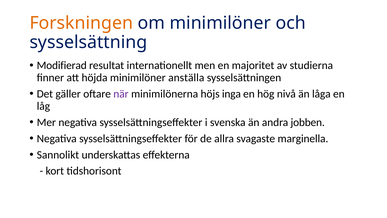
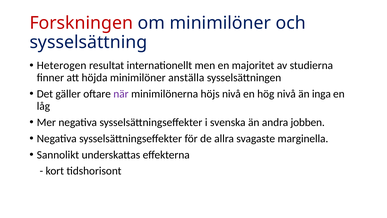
Forskningen colour: orange -> red (81, 23)
Modifierad: Modifierad -> Heterogen (62, 65)
höjs inga: inga -> nivå (231, 94)
låga: låga -> inga (321, 94)
